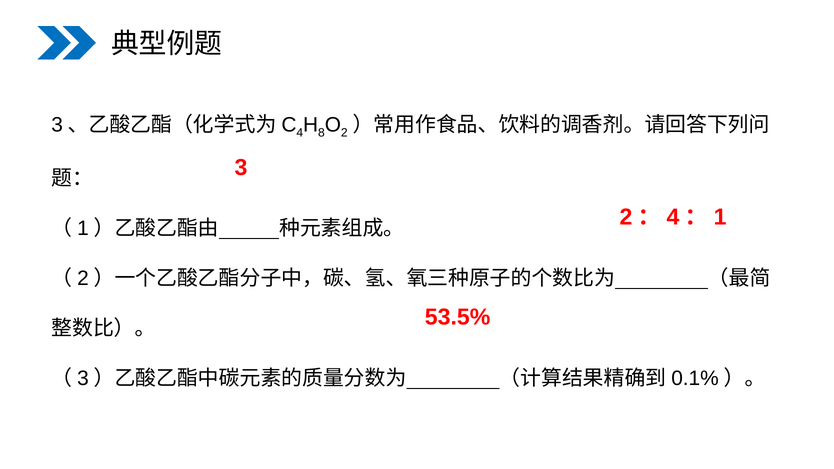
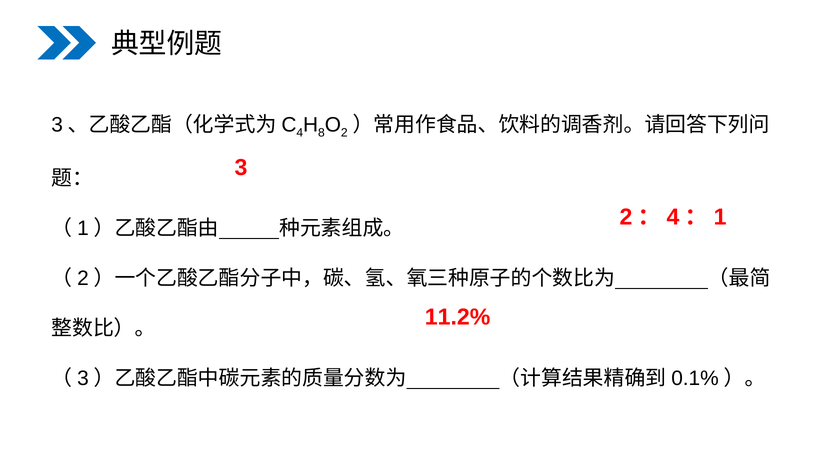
53.5%: 53.5% -> 11.2% (458, 317)
